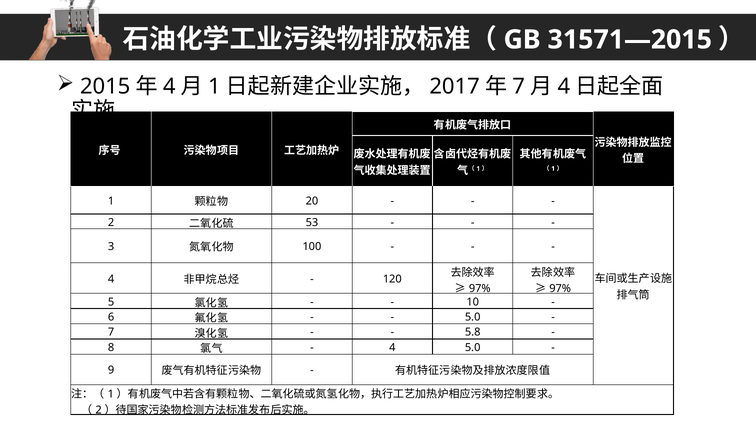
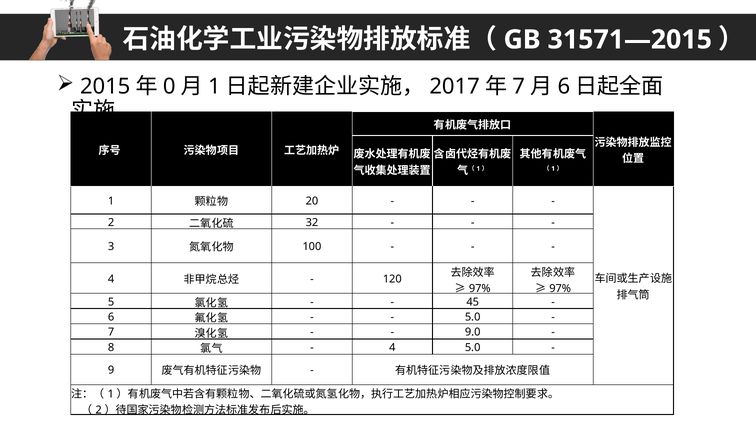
4: 4 -> 0 (169, 87)
4: 4 -> 6 (564, 87)
53: 53 -> 32 (312, 223)
10: 10 -> 45 (473, 302)
5.8: 5.8 -> 9.0 (473, 333)
